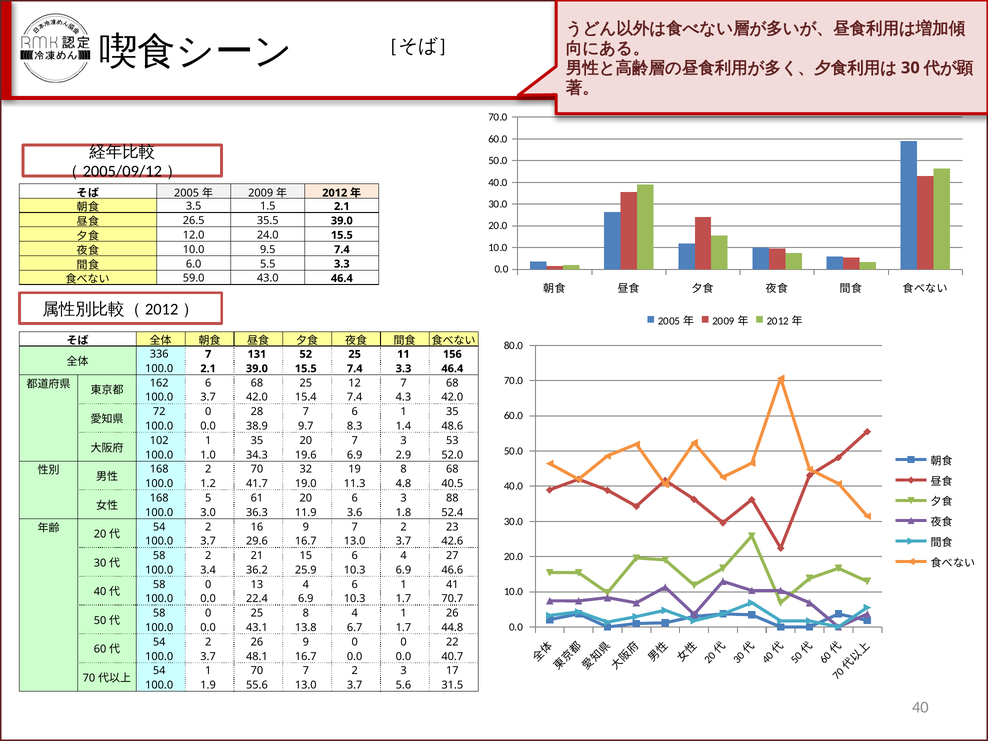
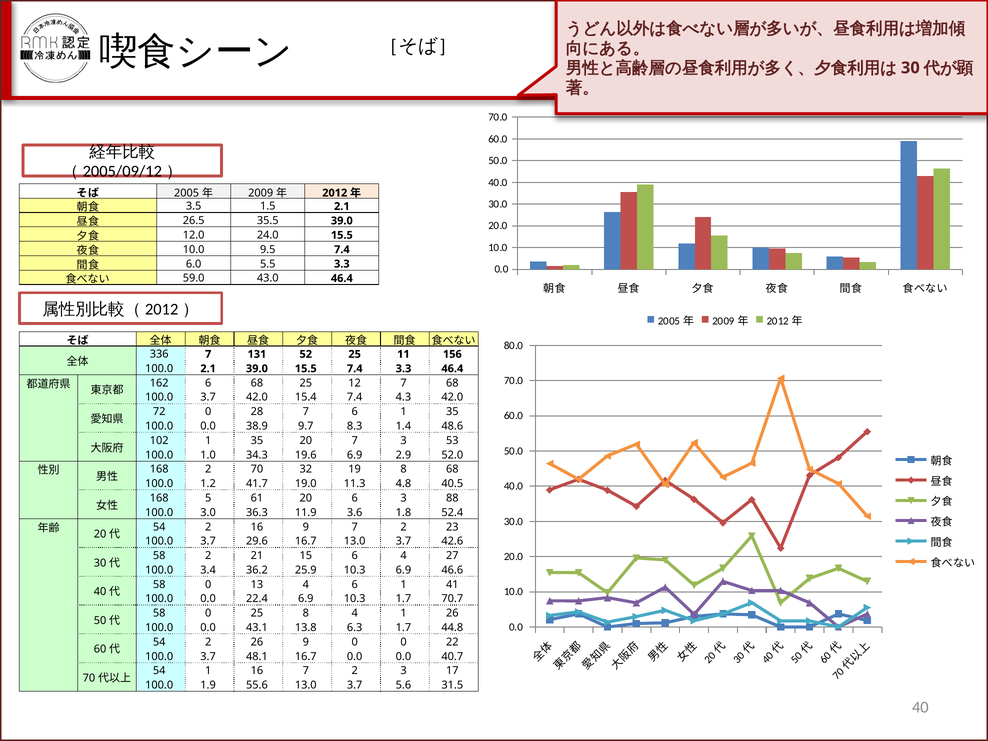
6.7: 6.7 -> 6.3 (355, 628)
1 70: 70 -> 16 (257, 671)
